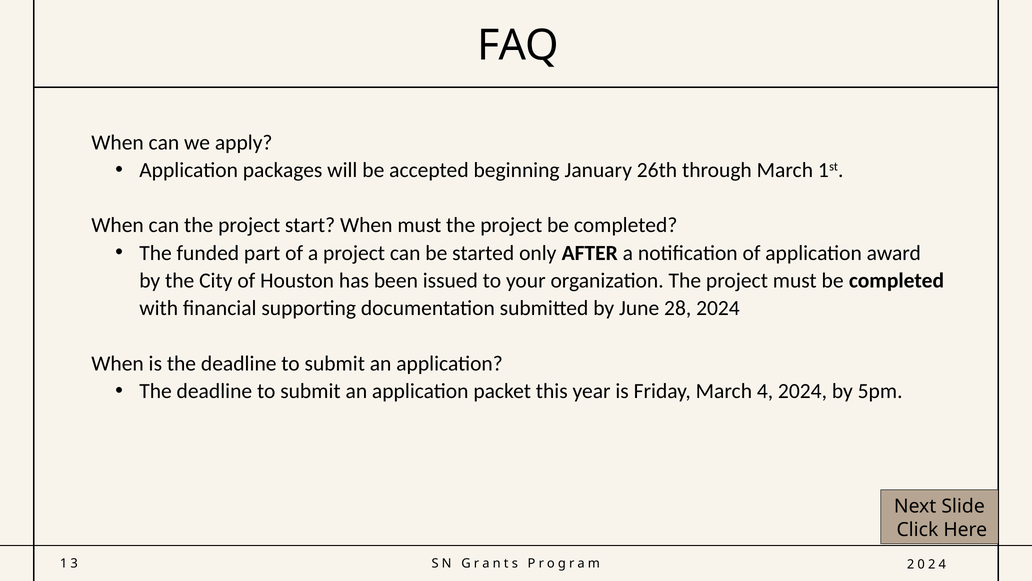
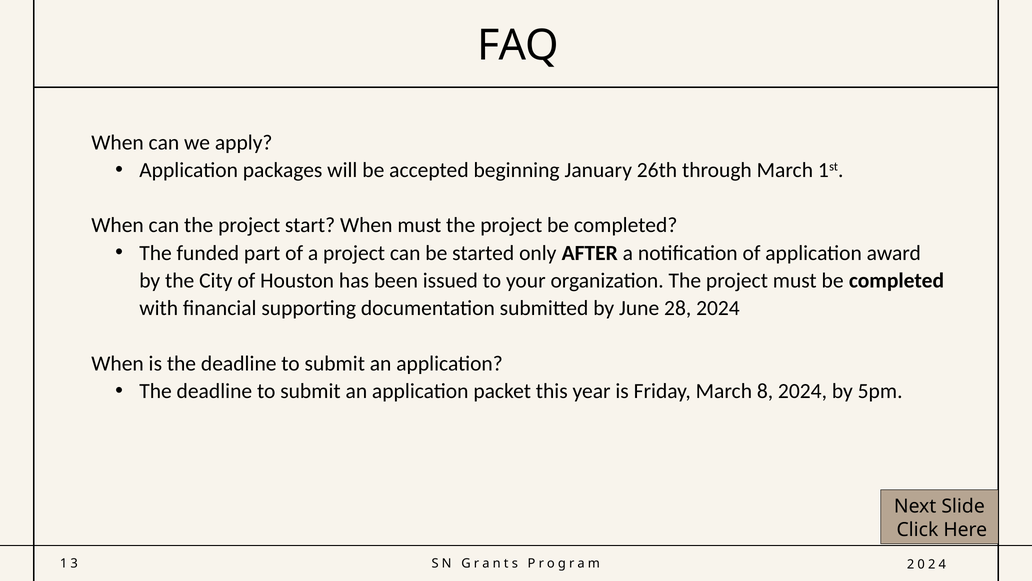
4: 4 -> 8 (765, 391)
